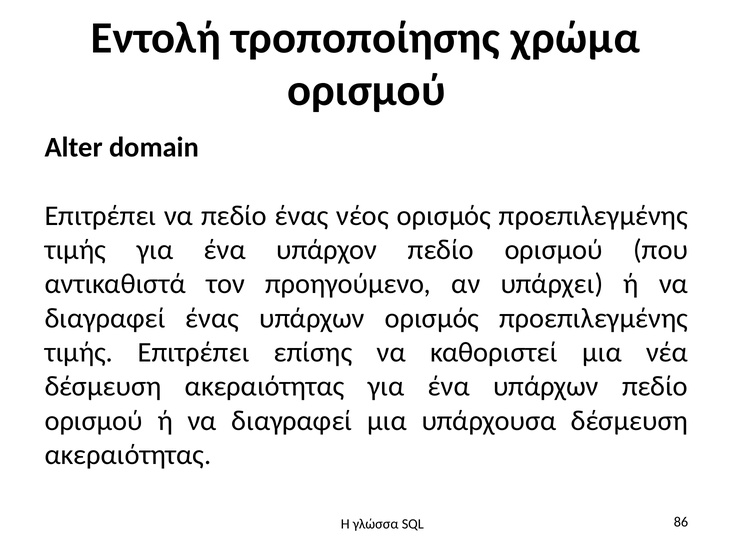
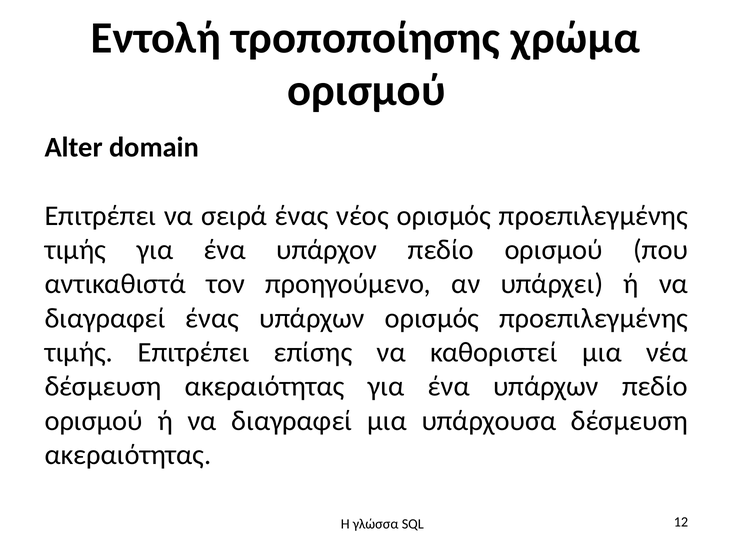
να πεδίο: πεδίο -> σειρά (234, 216)
86: 86 -> 12 (681, 522)
